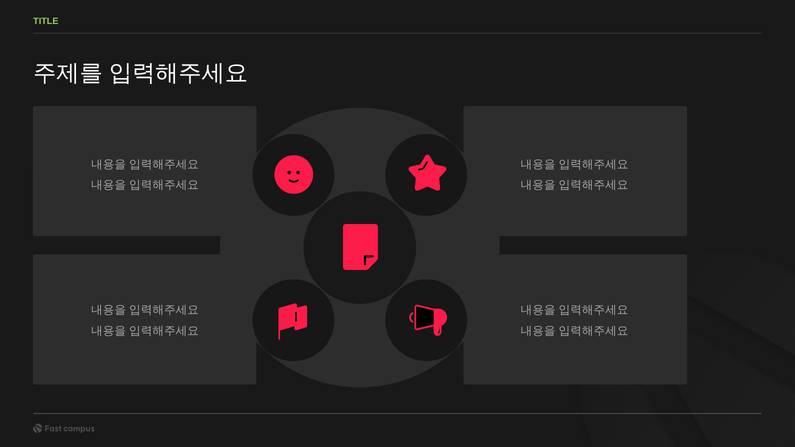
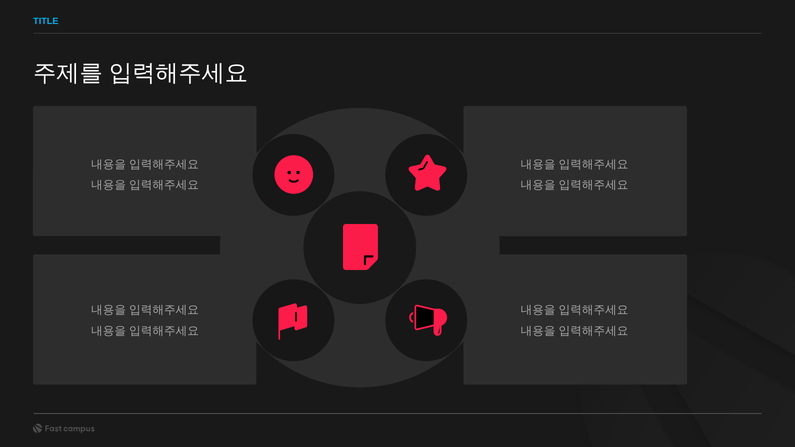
TITLE colour: light green -> light blue (46, 21)
